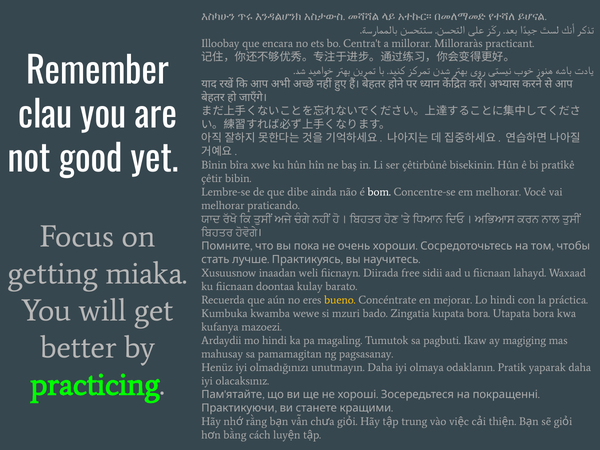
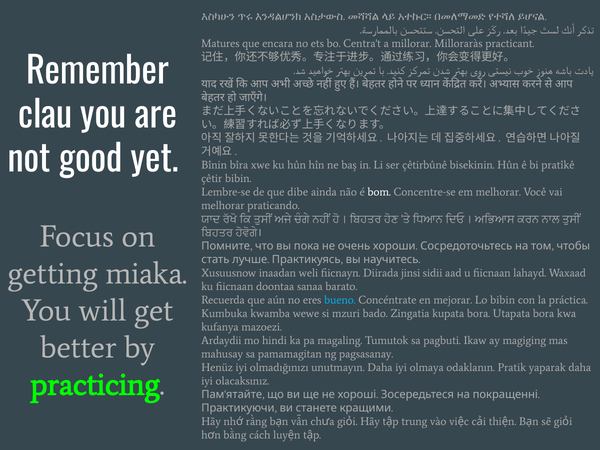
Illoobay: Illoobay -> Matures (220, 44)
free: free -> jinsi (411, 273)
kulay: kulay -> sanaa (310, 286)
bueno colour: yellow -> light blue (340, 300)
Lo hindi: hindi -> bibin (503, 300)
